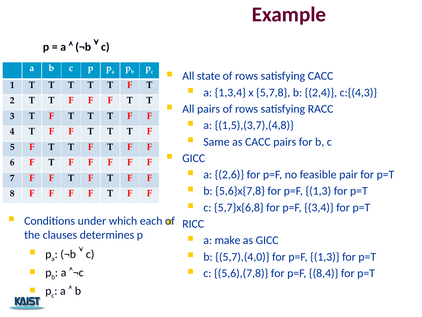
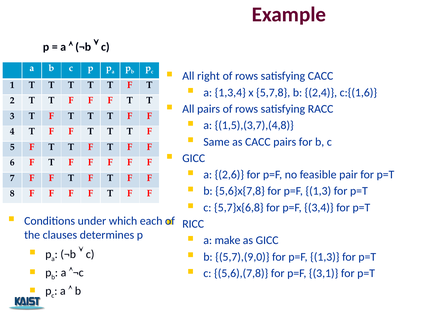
state: state -> right (209, 76)
c:{(4,3: c:{(4,3 -> c:{(1,6 (358, 92)
5,7),(4,0: 5,7),(4,0 -> 5,7),(9,0 (242, 256)
8,4: 8,4 -> 3,1 (324, 273)
